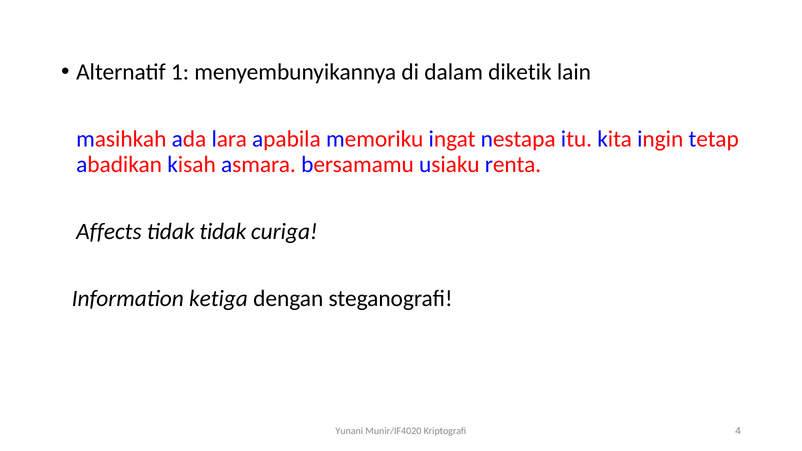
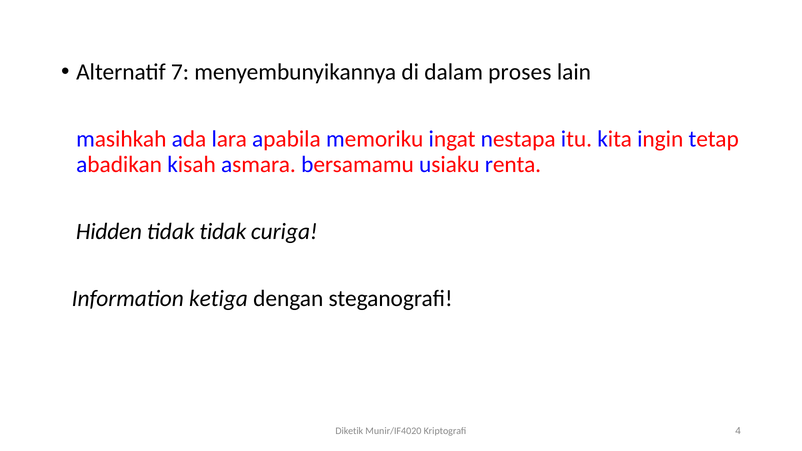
1: 1 -> 7 (180, 72)
diketik: diketik -> proses (520, 72)
Affects: Affects -> Hidden (109, 232)
Yunani: Yunani -> Diketik (349, 431)
